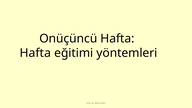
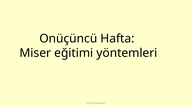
Hafta: Hafta -> Miser (35, 53)
